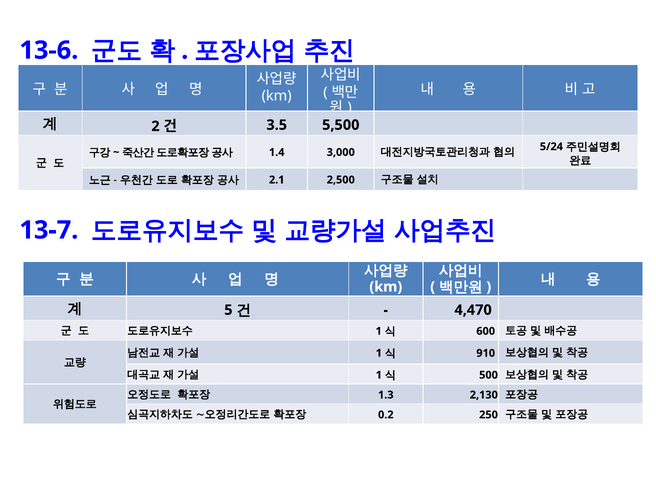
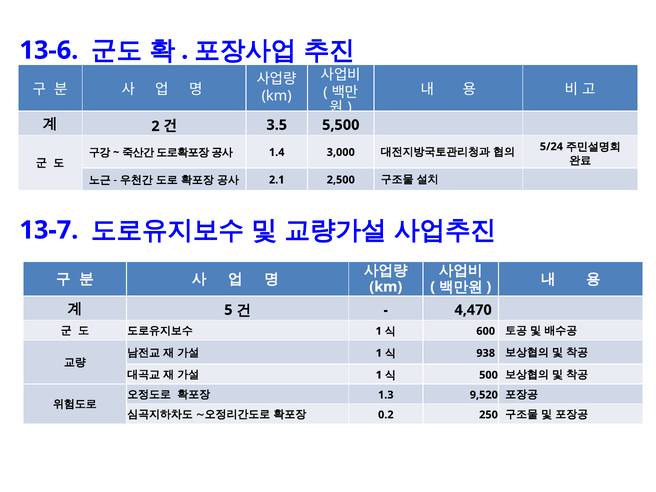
910: 910 -> 938 (486, 353)
2,130: 2,130 -> 9,520 (484, 395)
